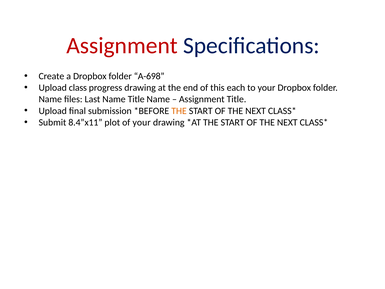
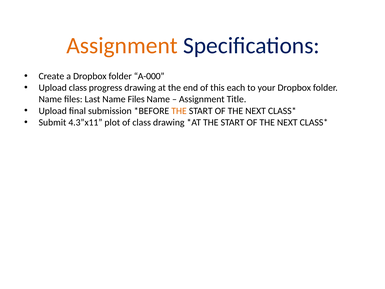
Assignment colour: red -> orange (122, 46)
A-698: A-698 -> A-000 (149, 76)
Last Name Title: Title -> Files (136, 99)
8.4”x11: 8.4”x11 -> 4.3”x11 (85, 122)
of your: your -> class (142, 122)
